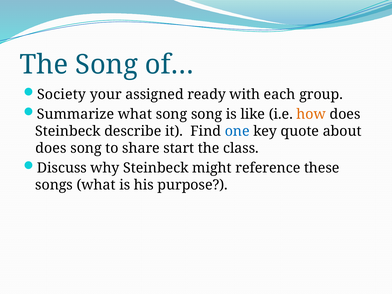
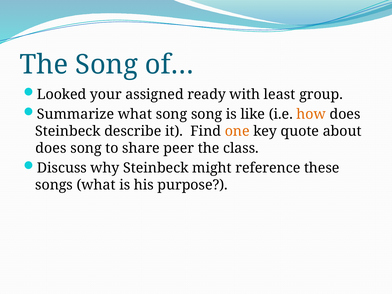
Society: Society -> Looked (62, 94)
each: each -> least (280, 94)
one colour: blue -> orange (237, 131)
start: start -> peer (179, 148)
